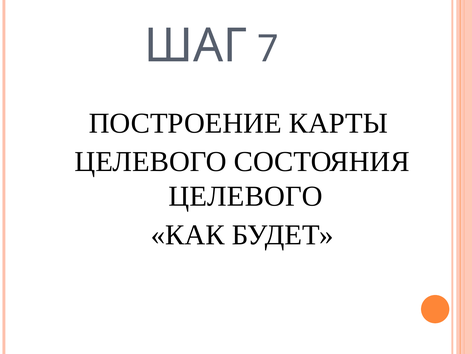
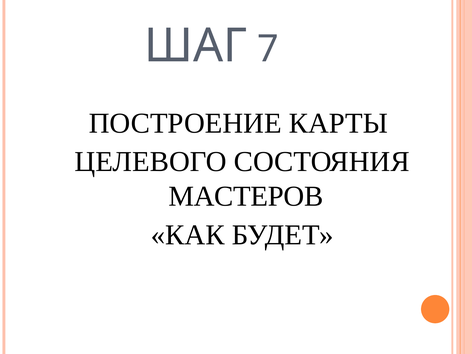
ЦЕЛЕВОГО: ЦЕЛЕВОГО -> МАСТЕРОВ (246, 196)
